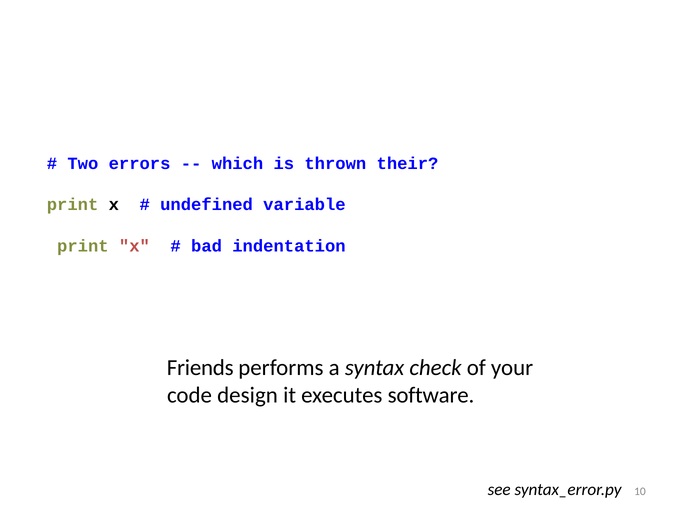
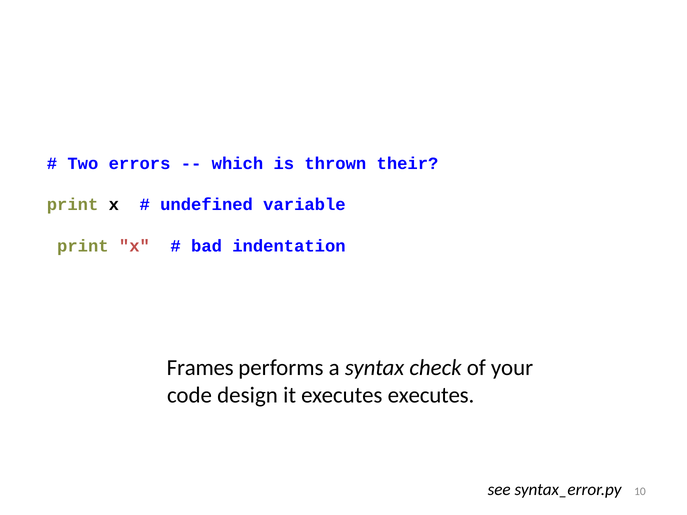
Friends: Friends -> Frames (200, 368)
executes software: software -> executes (431, 395)
